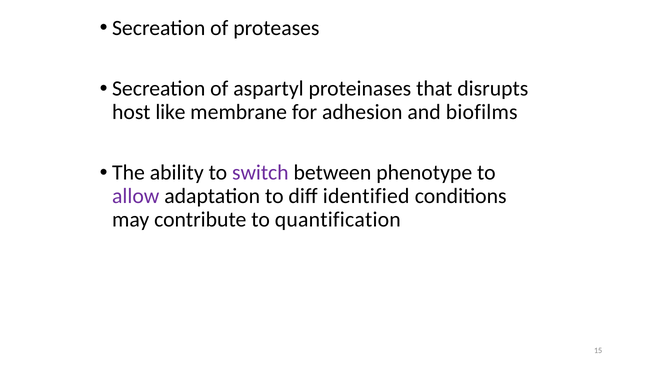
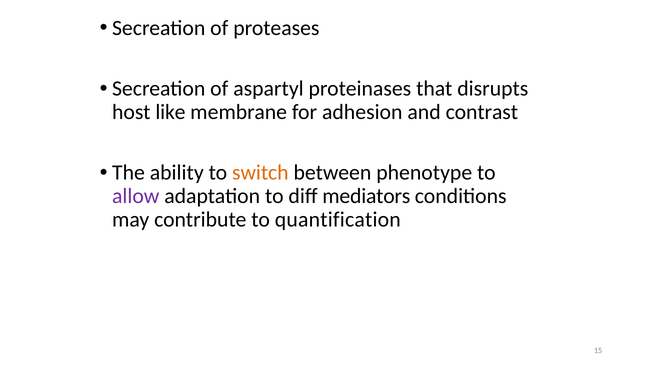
biofilms: biofilms -> contrast (482, 112)
switch colour: purple -> orange (260, 173)
identified: identified -> mediators (366, 196)
